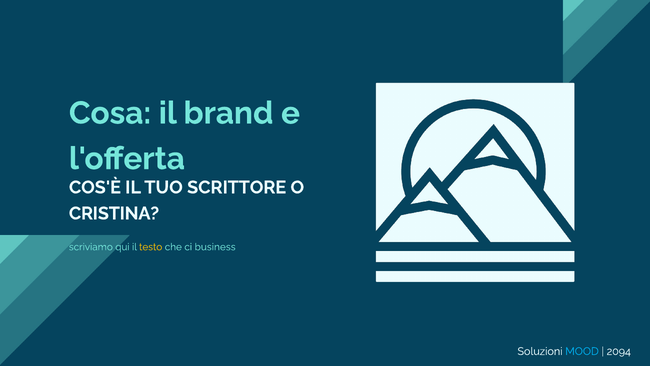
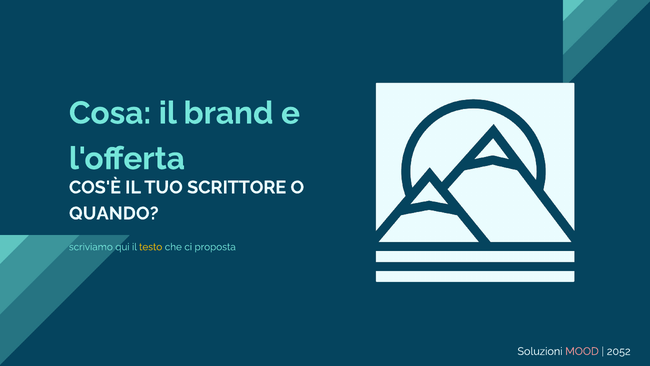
CRISTINA: CRISTINA -> QUANDO (114, 213)
business: business -> proposta (215, 247)
MOOD colour: light blue -> pink (582, 351)
2094: 2094 -> 2052 (619, 351)
